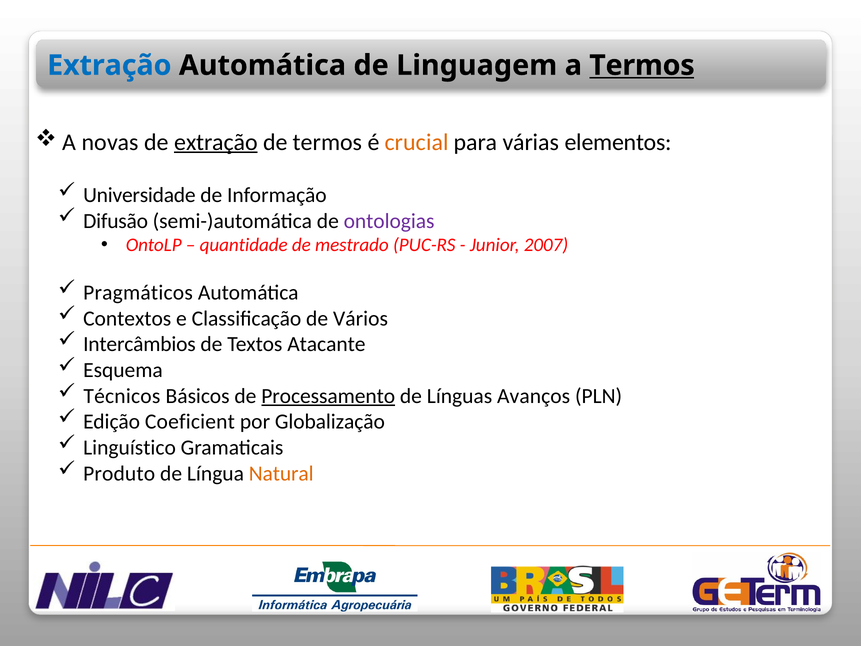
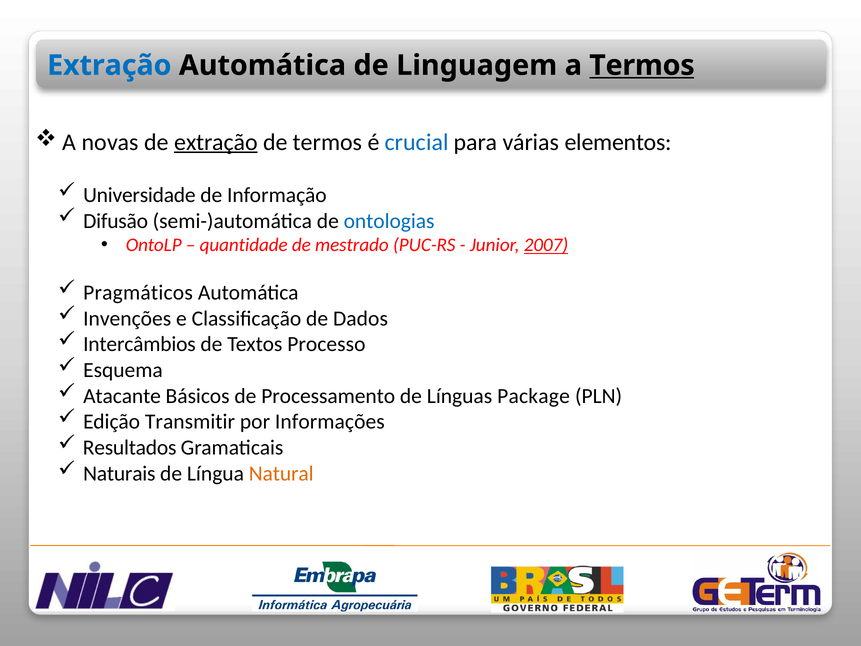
crucial colour: orange -> blue (417, 142)
ontologias colour: purple -> blue (389, 221)
2007 underline: none -> present (546, 245)
Contextos: Contextos -> Invenções (127, 318)
Vários: Vários -> Dados (360, 318)
Atacante: Atacante -> Processo (326, 344)
Técnicos: Técnicos -> Atacante (122, 396)
Processamento underline: present -> none (328, 396)
Avanços: Avanços -> Package (534, 396)
Coeficient: Coeficient -> Transmitir (190, 422)
Globalização: Globalização -> Informações (330, 422)
Linguístico: Linguístico -> Resultados (130, 448)
Produto: Produto -> Naturais (119, 473)
